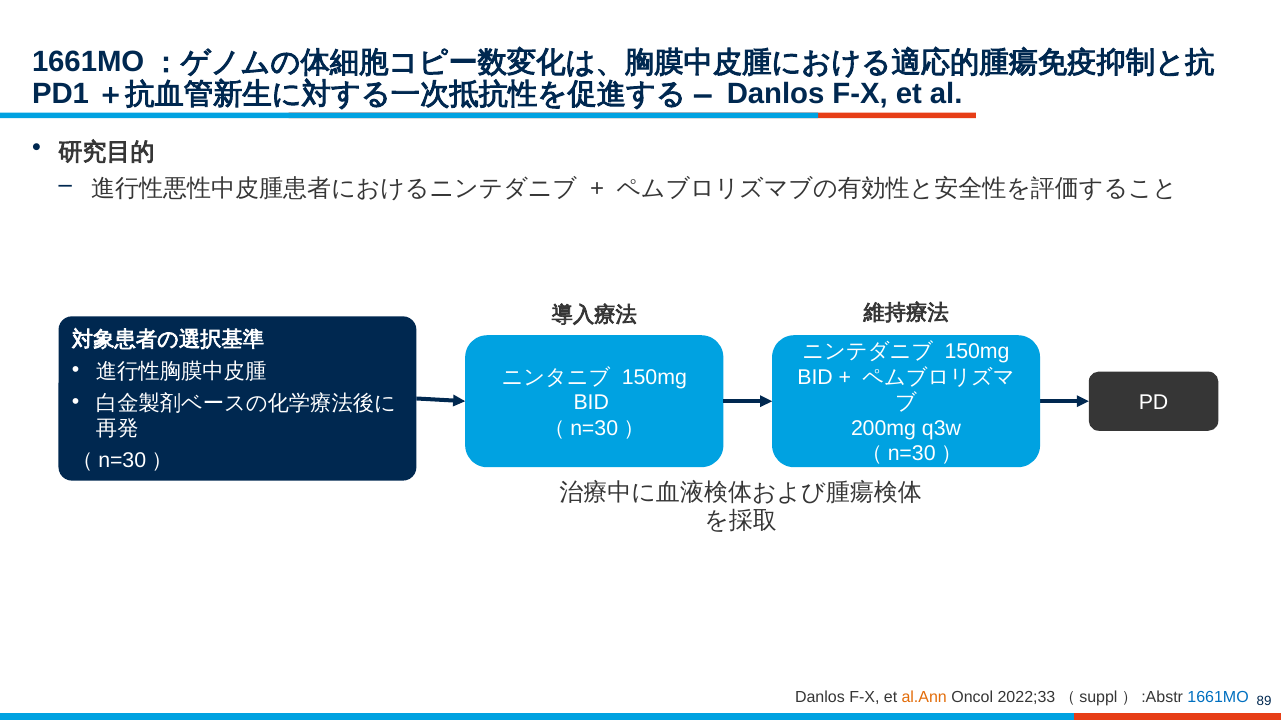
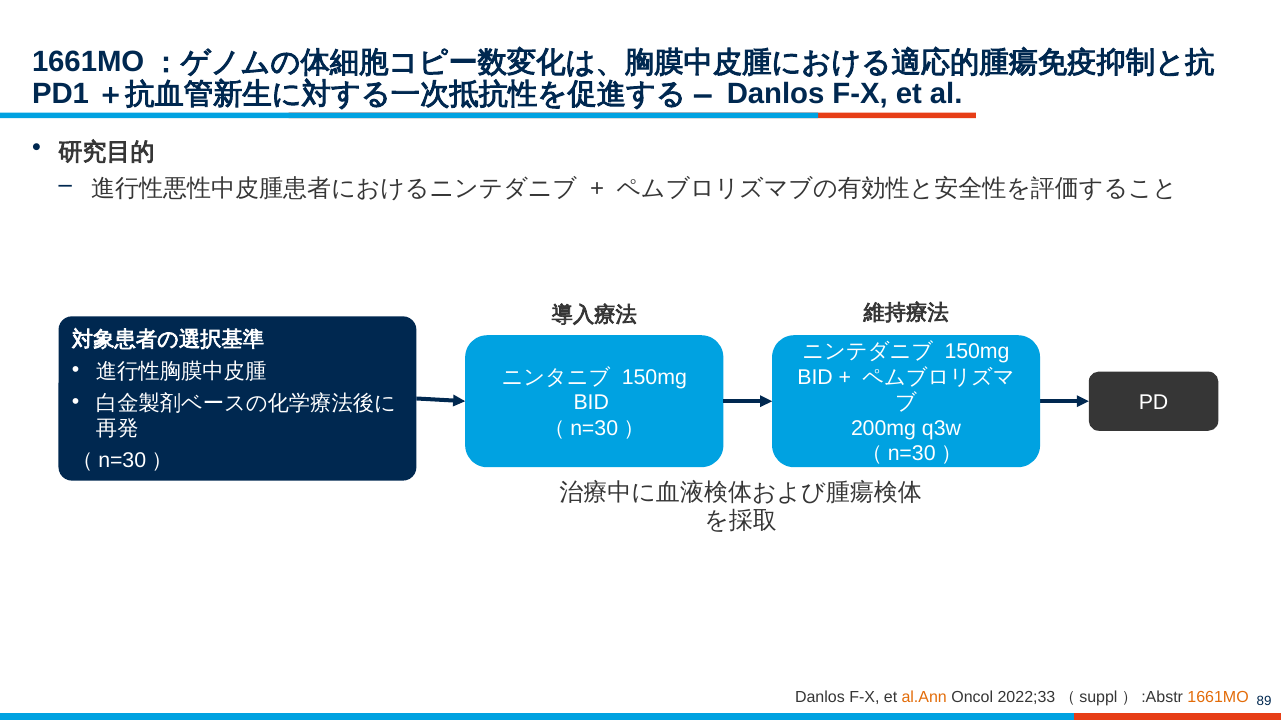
1661MO colour: blue -> orange (1218, 698)
